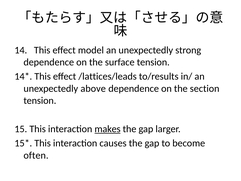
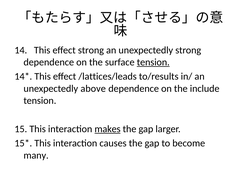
effect model: model -> strong (91, 50)
tension underline: none -> present (153, 62)
section: section -> include (205, 88)
often: often -> many (36, 155)
